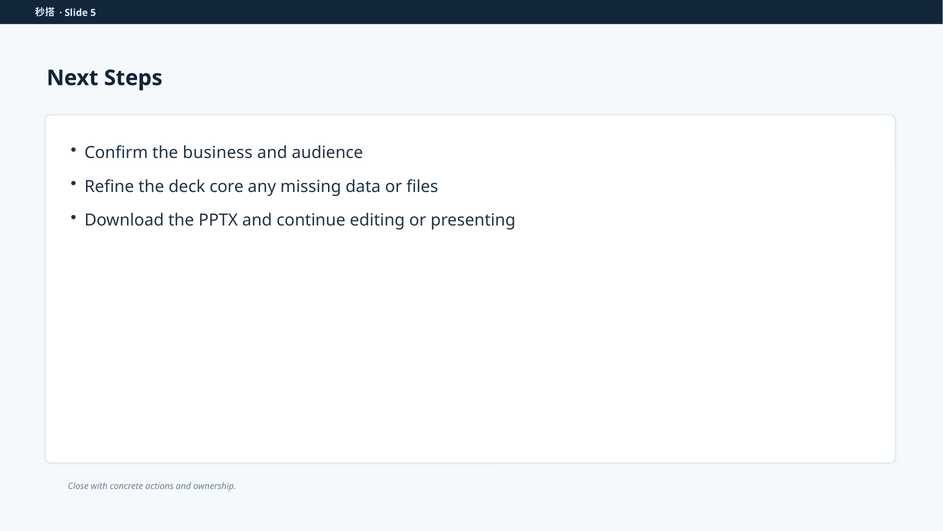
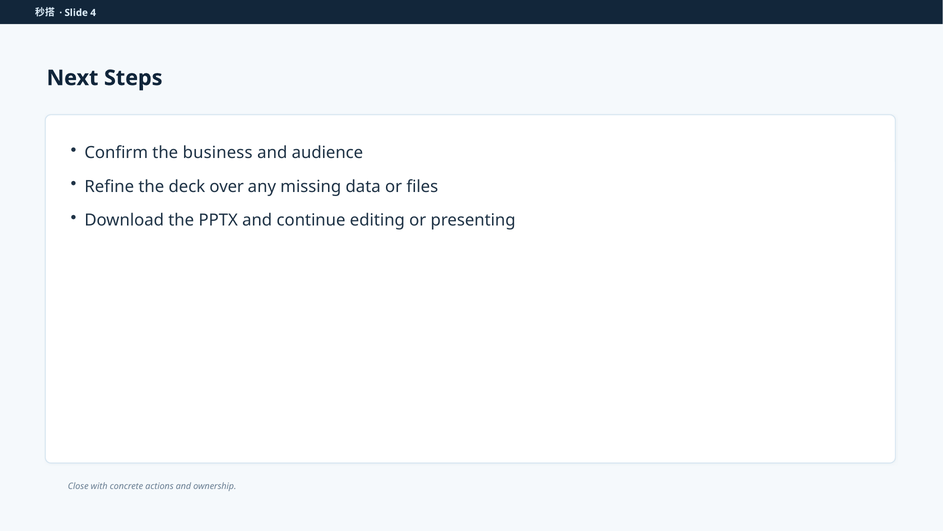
5: 5 -> 4 (93, 13)
core: core -> over (227, 186)
